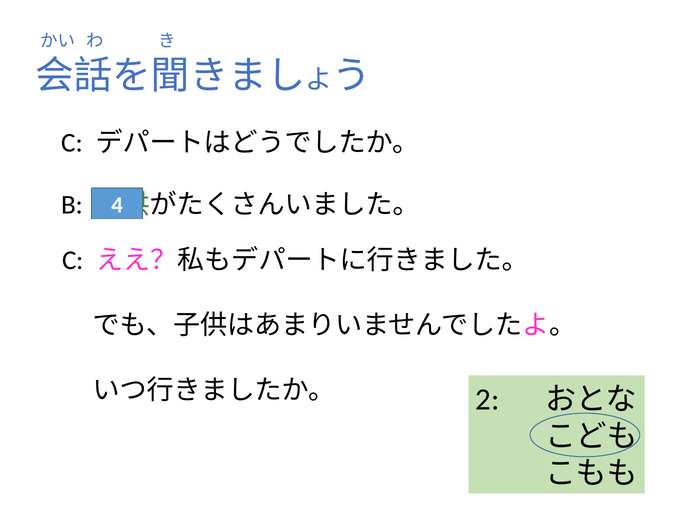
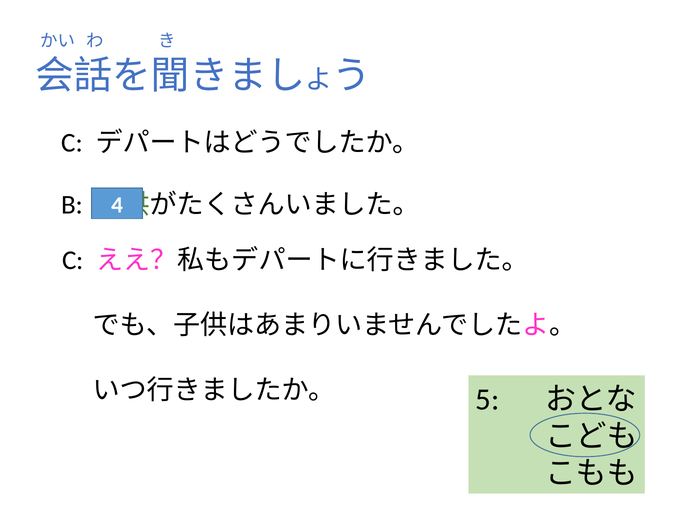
2: 2 -> 5 (487, 399)
